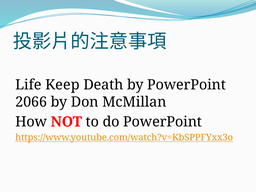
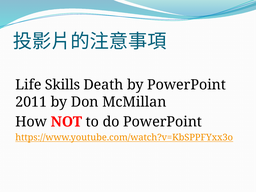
Keep: Keep -> Skills (63, 85)
2066: 2066 -> 2011 (31, 102)
